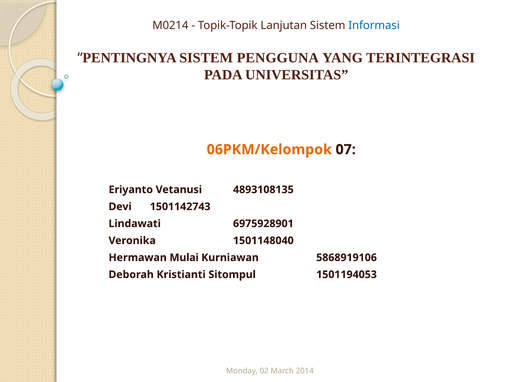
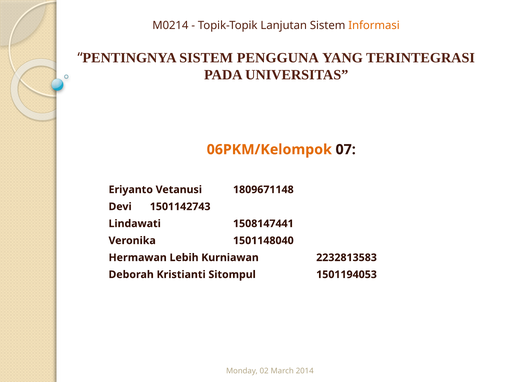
Informasi colour: blue -> orange (374, 25)
4893108135: 4893108135 -> 1809671148 (263, 190)
6975928901: 6975928901 -> 1508147441 (263, 224)
Mulai: Mulai -> Lebih (184, 258)
5868919106: 5868919106 -> 2232813583 (347, 258)
